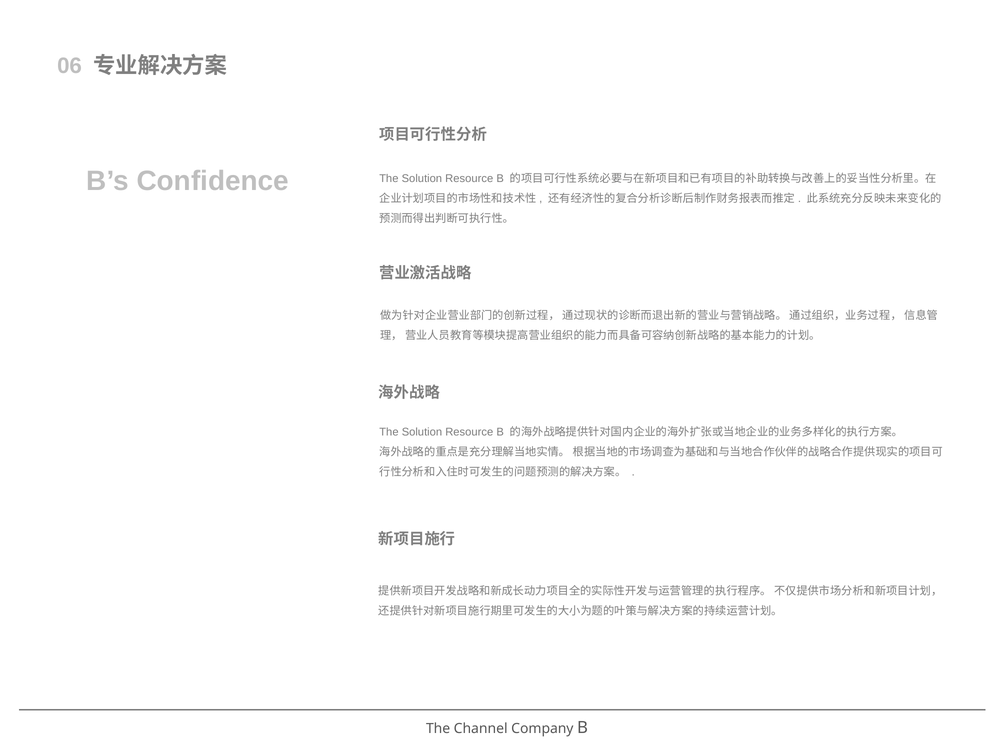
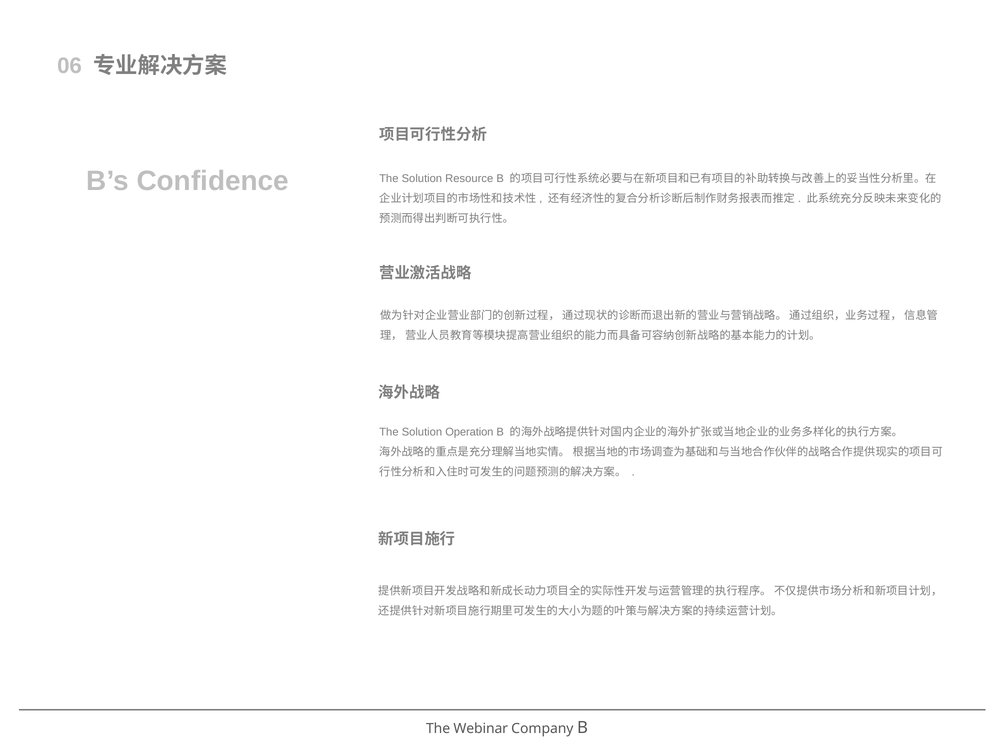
Resource: Resource -> Operation (469, 432)
Channel: Channel -> Webinar (481, 728)
